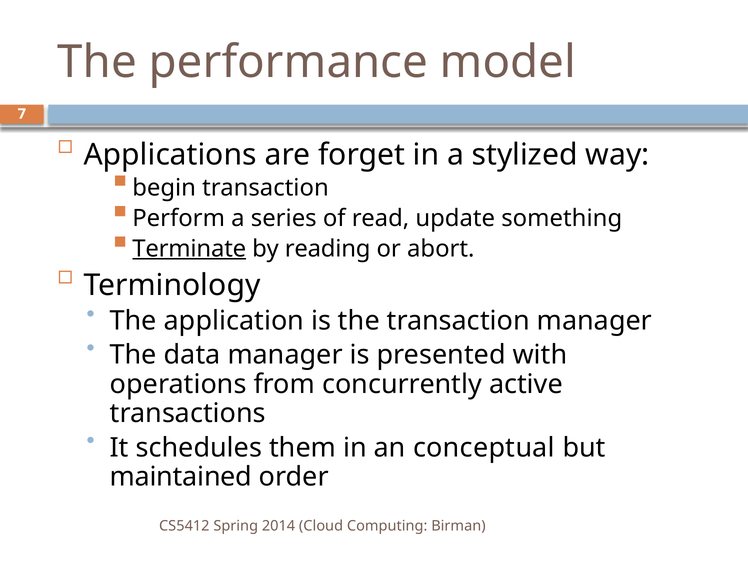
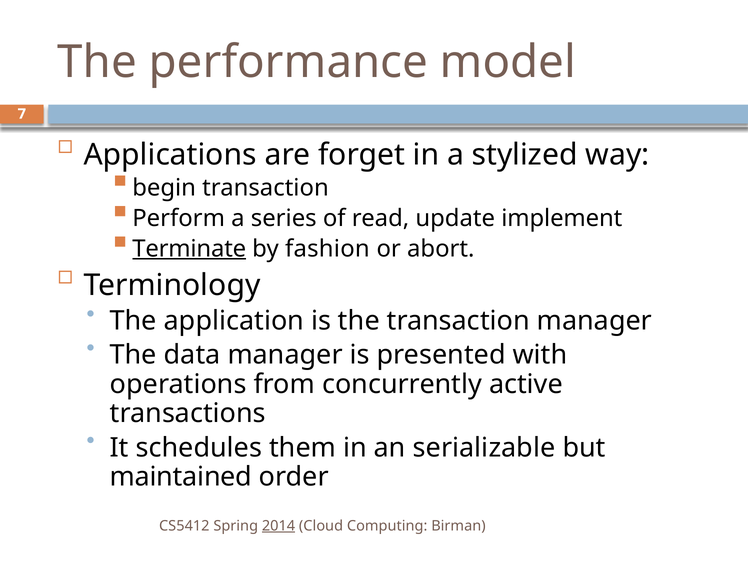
something: something -> implement (562, 218)
reading: reading -> fashion (327, 249)
conceptual: conceptual -> serializable (484, 448)
2014 underline: none -> present (279, 526)
